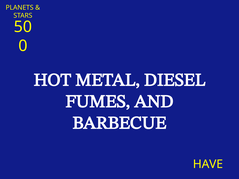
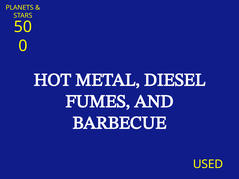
HAVE: HAVE -> USED (208, 164)
